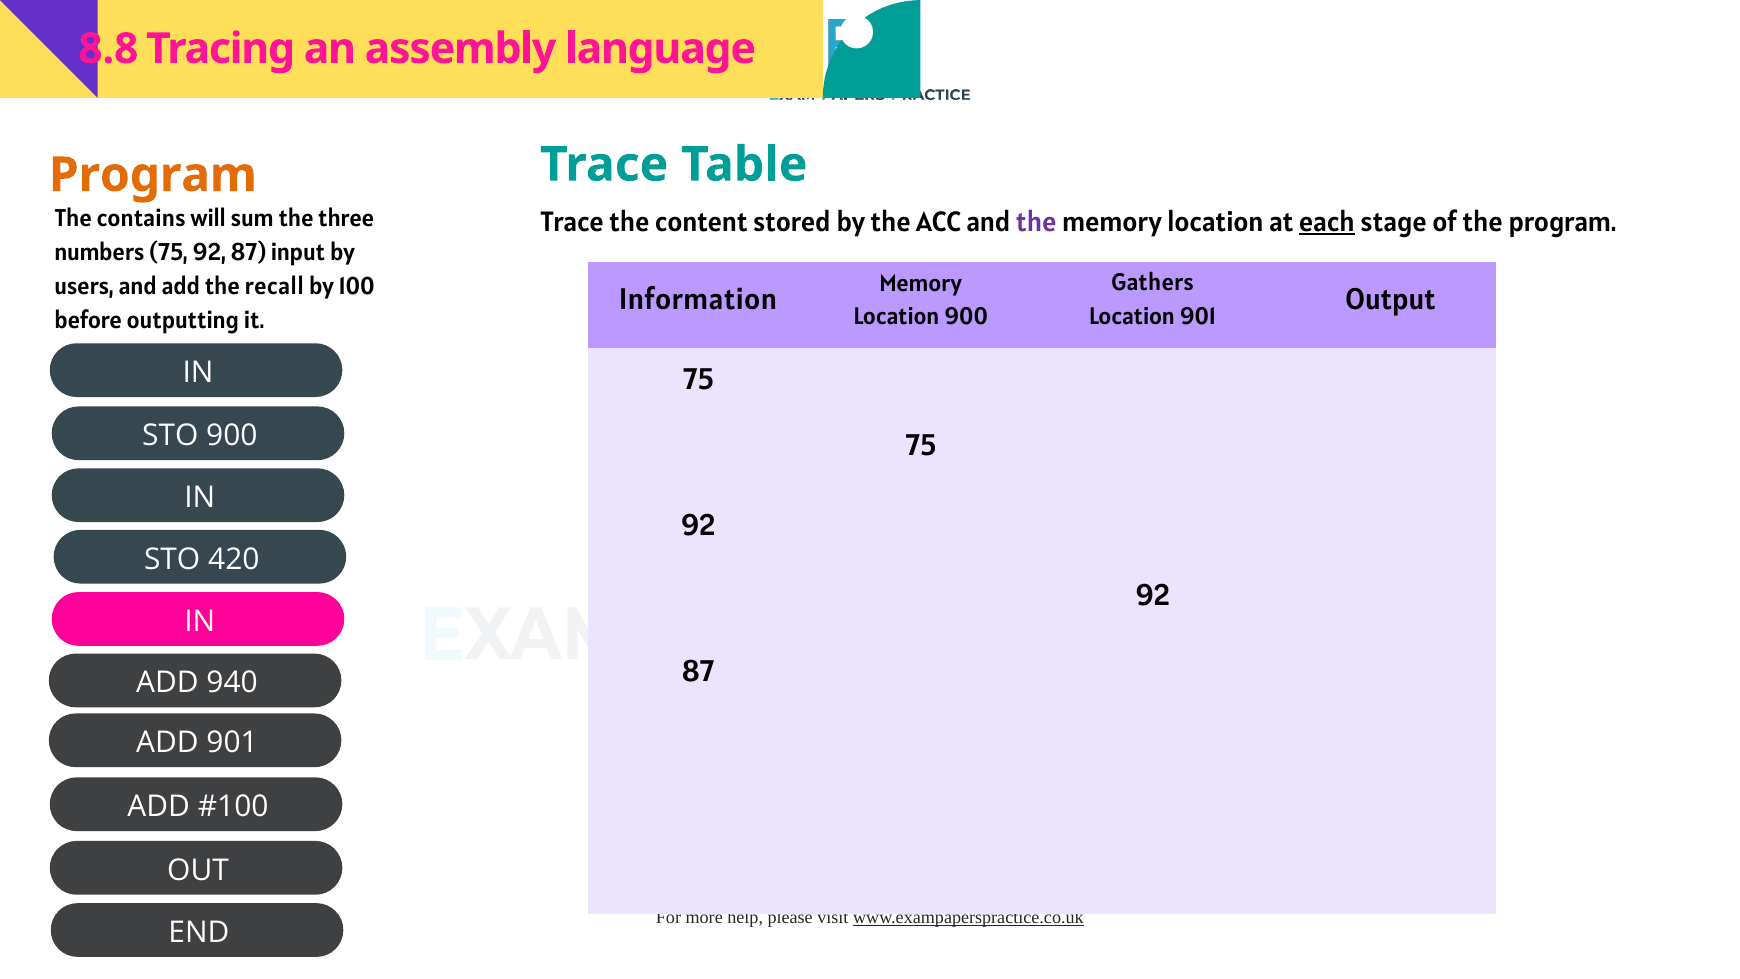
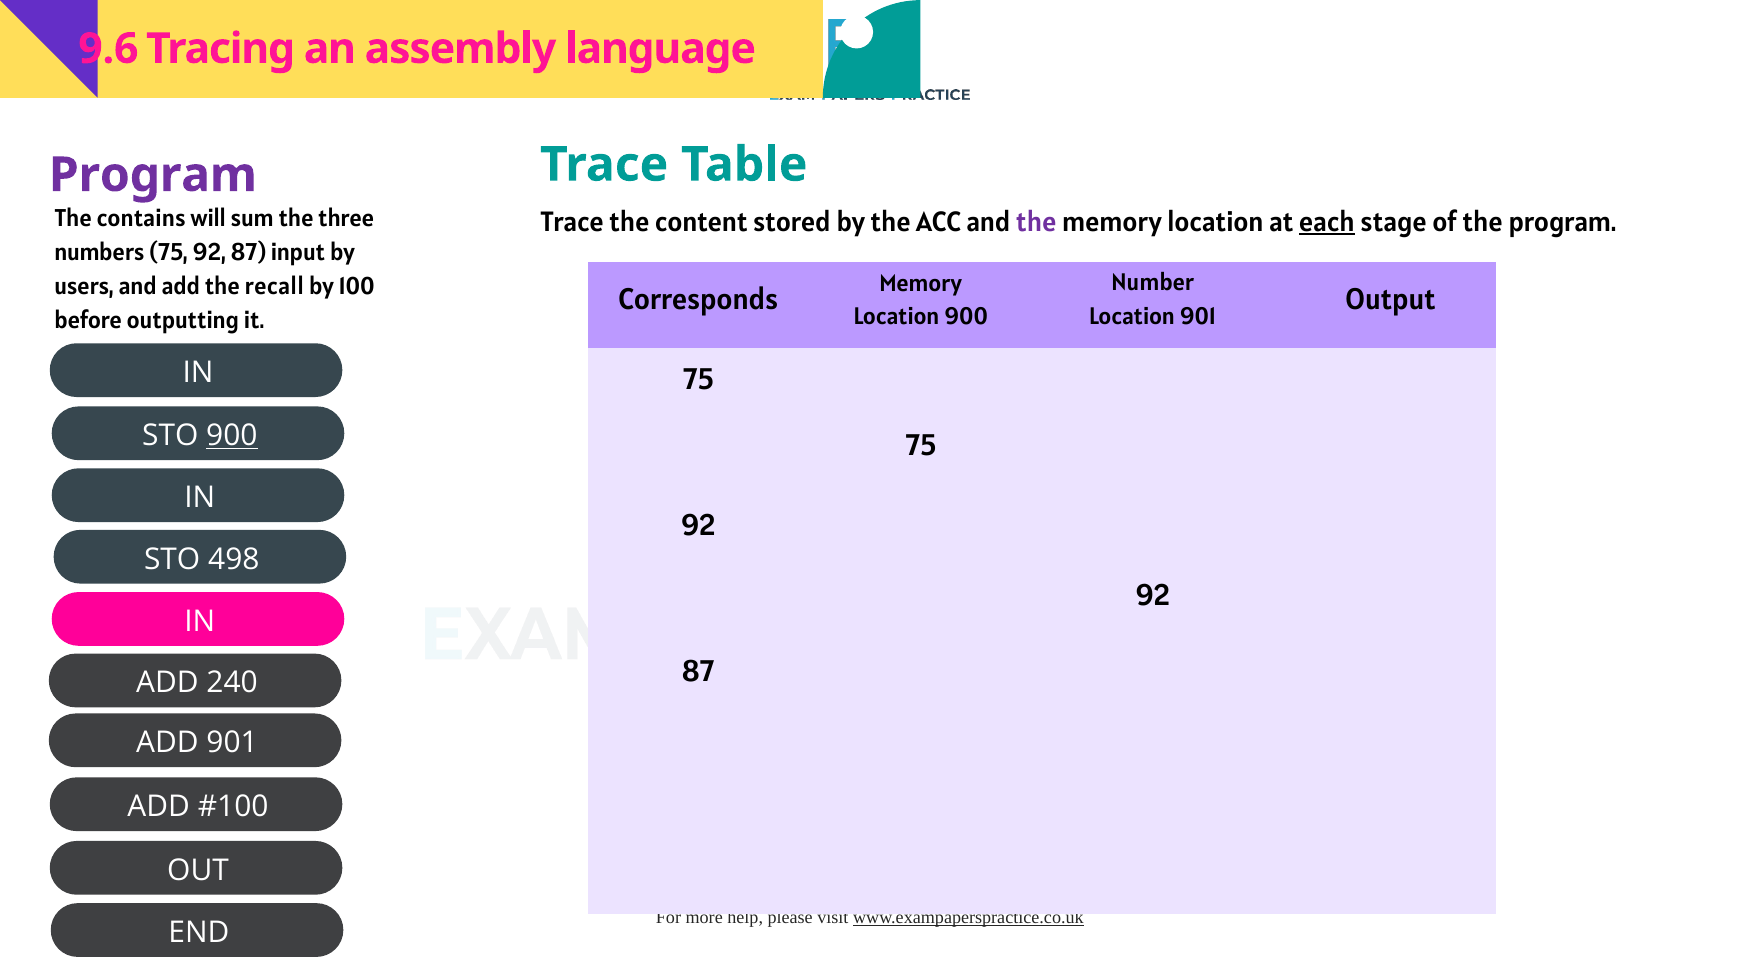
8.8: 8.8 -> 9.6 (108, 49)
Program colour: orange -> purple (153, 175)
Gathers: Gathers -> Number (1153, 283)
Information: Information -> Corresponds (698, 300)
900 underline: none -> present (232, 436)
420: 420 -> 498 (234, 559)
940: 940 -> 240 (232, 683)
